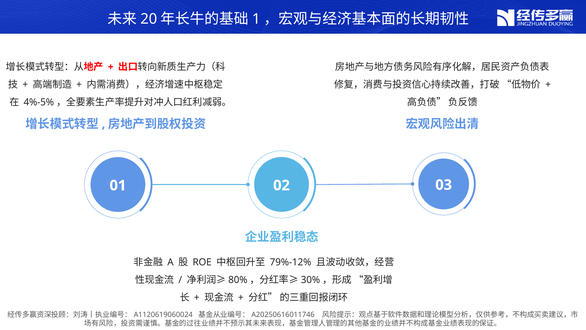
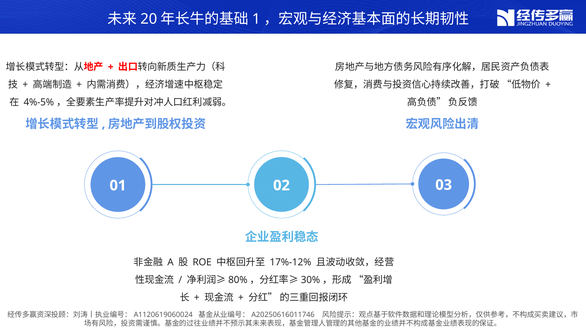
79%-12%: 79%-12% -> 17%-12% (291, 262)
